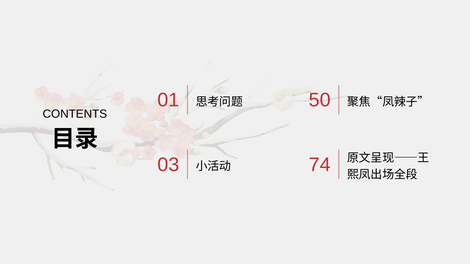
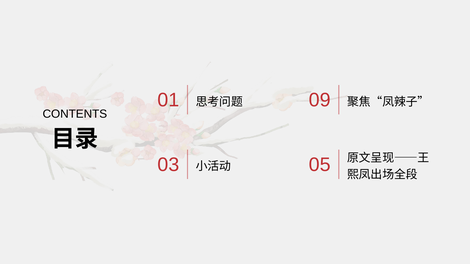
50: 50 -> 09 (320, 100)
74: 74 -> 05 (320, 165)
